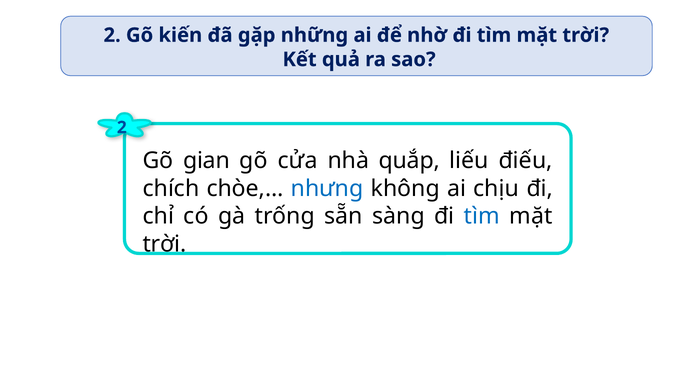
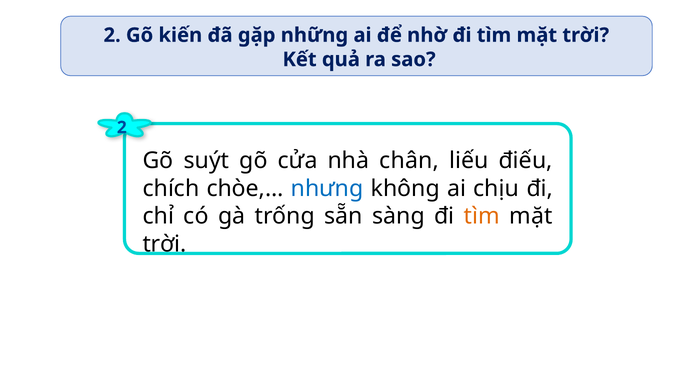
gian: gian -> suýt (206, 161)
quắp: quắp -> chân (409, 161)
tìm colour: blue -> orange (482, 216)
